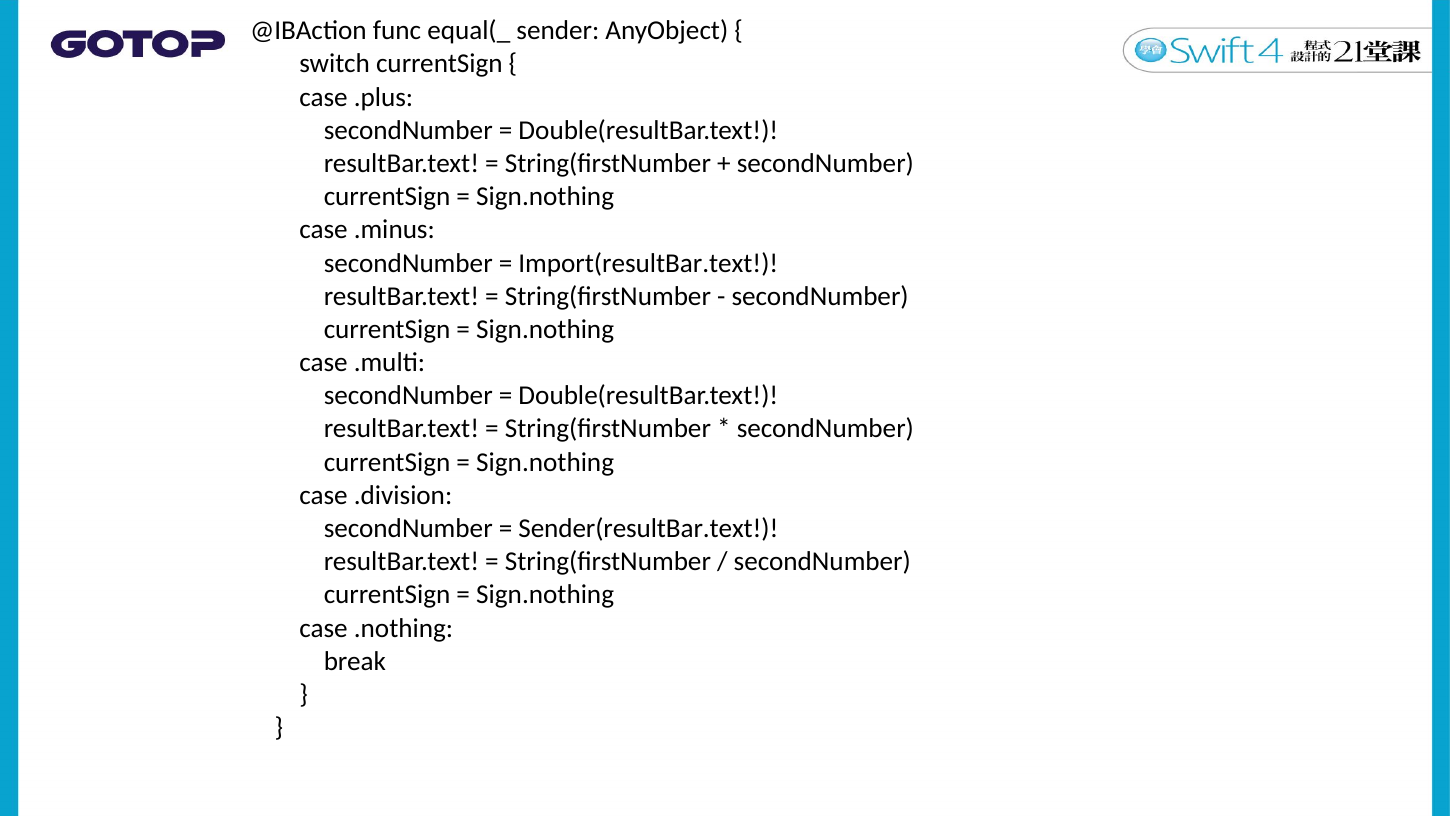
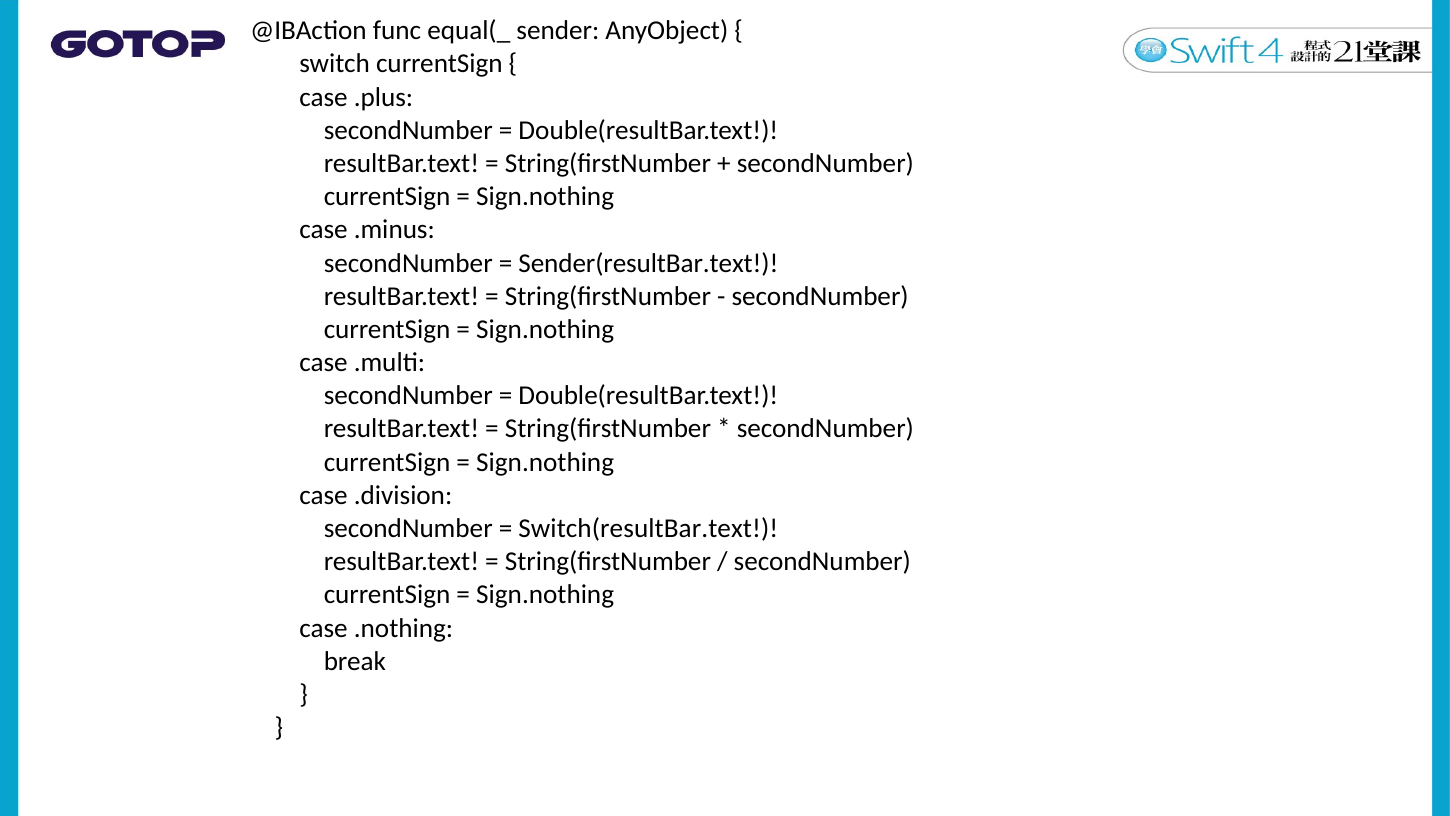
Import(resultBar.text: Import(resultBar.text -> Sender(resultBar.text (648, 263)
Sender(resultBar.text: Sender(resultBar.text -> Switch(resultBar.text (648, 528)
